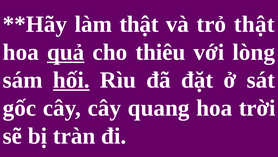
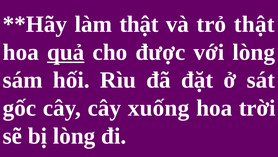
thiêu: thiêu -> được (160, 52)
hối underline: present -> none (71, 80)
quang: quang -> xuống (159, 108)
bị tràn: tràn -> lòng (74, 135)
